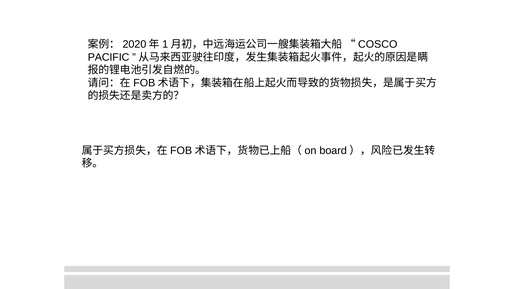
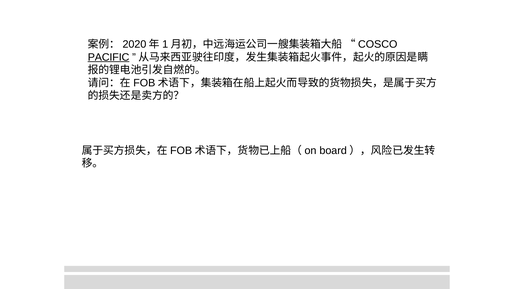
PACIFIC underline: none -> present (109, 57)
